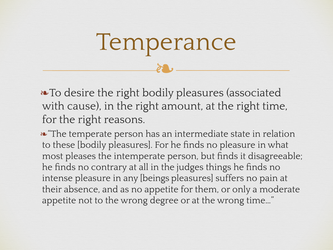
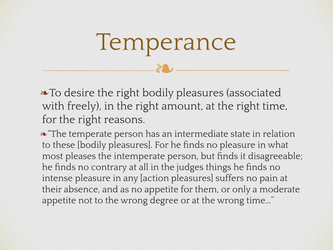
cause: cause -> freely (84, 106)
beings: beings -> action (155, 178)
